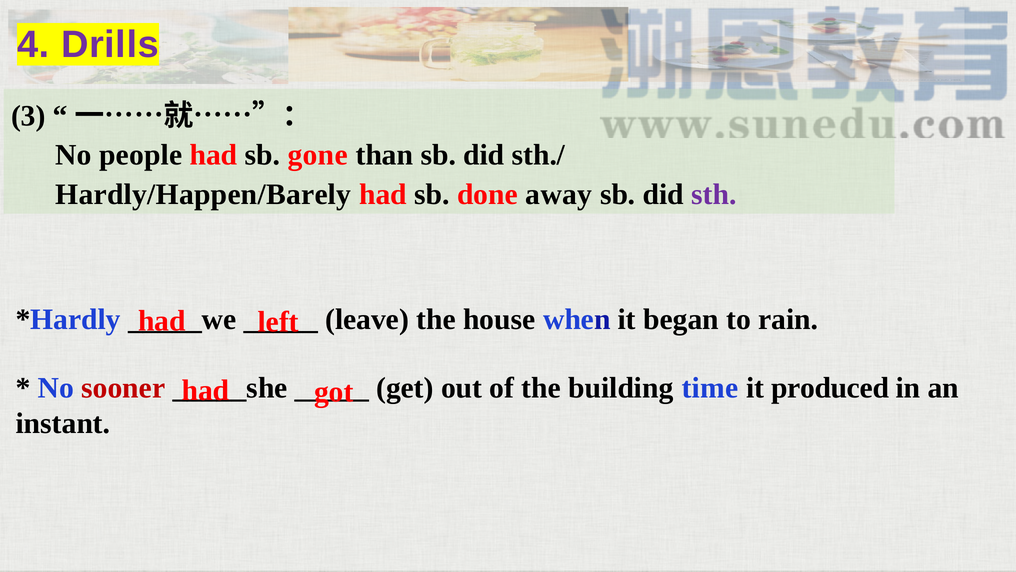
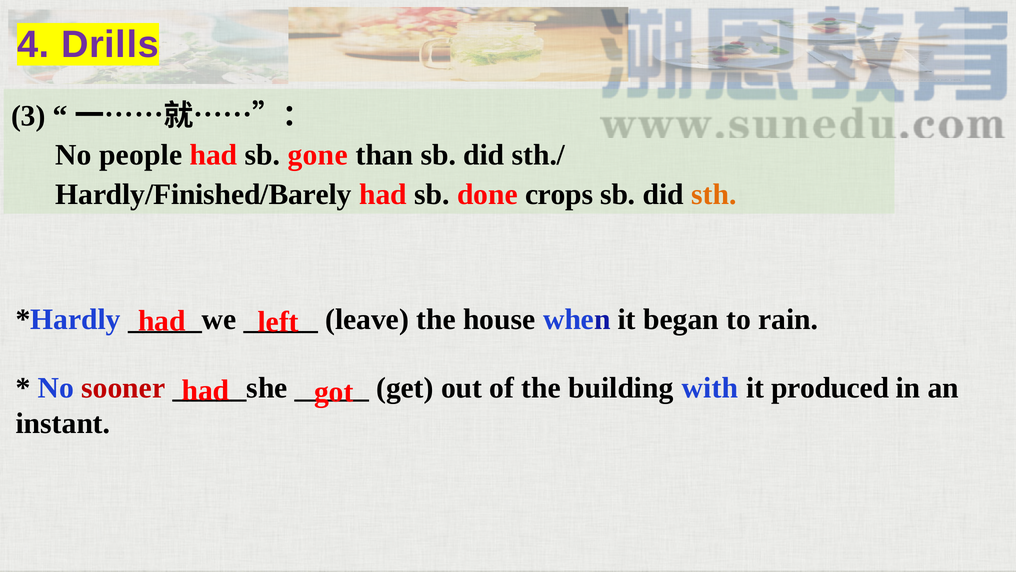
Hardly/Happen/Barely: Hardly/Happen/Barely -> Hardly/Finished/Barely (204, 194)
away: away -> crops (559, 194)
sth colour: purple -> orange (714, 194)
time: time -> with (710, 388)
